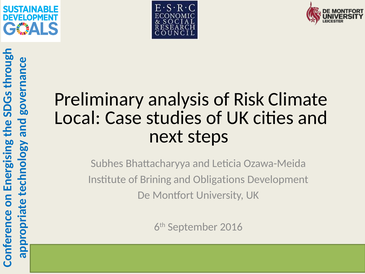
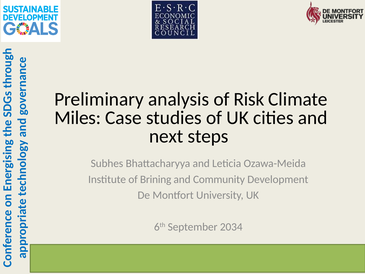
Local: Local -> Miles (78, 118)
Obligations: Obligations -> Community (219, 179)
2016: 2016 -> 2034 (231, 227)
